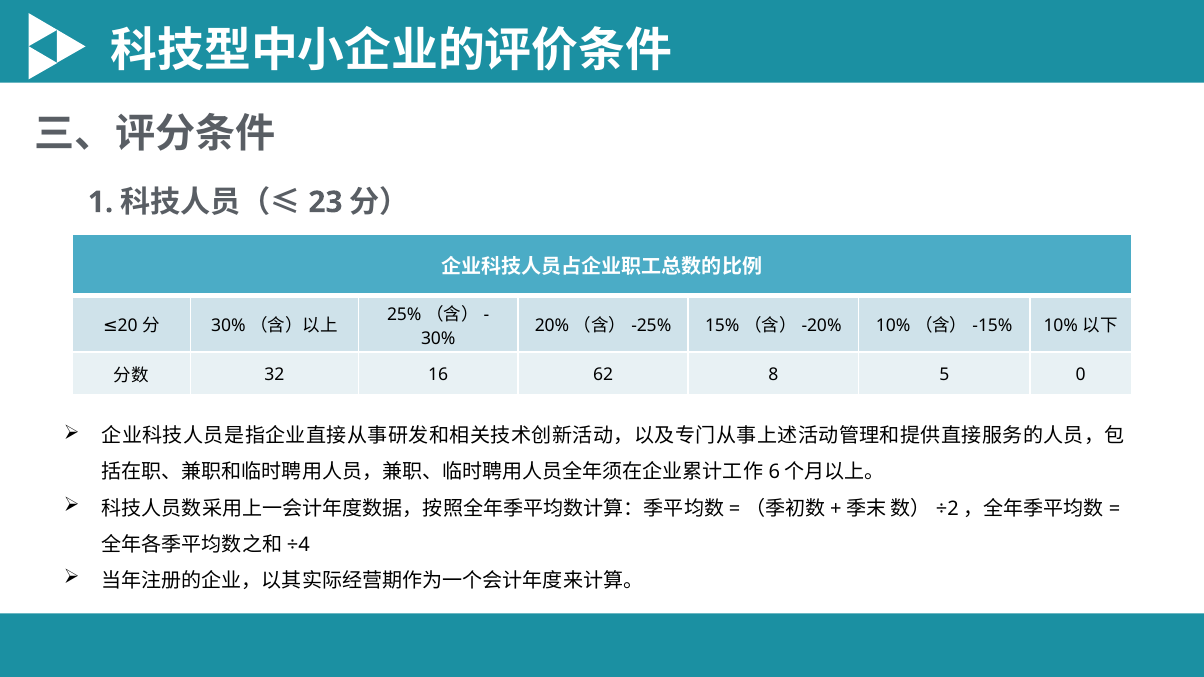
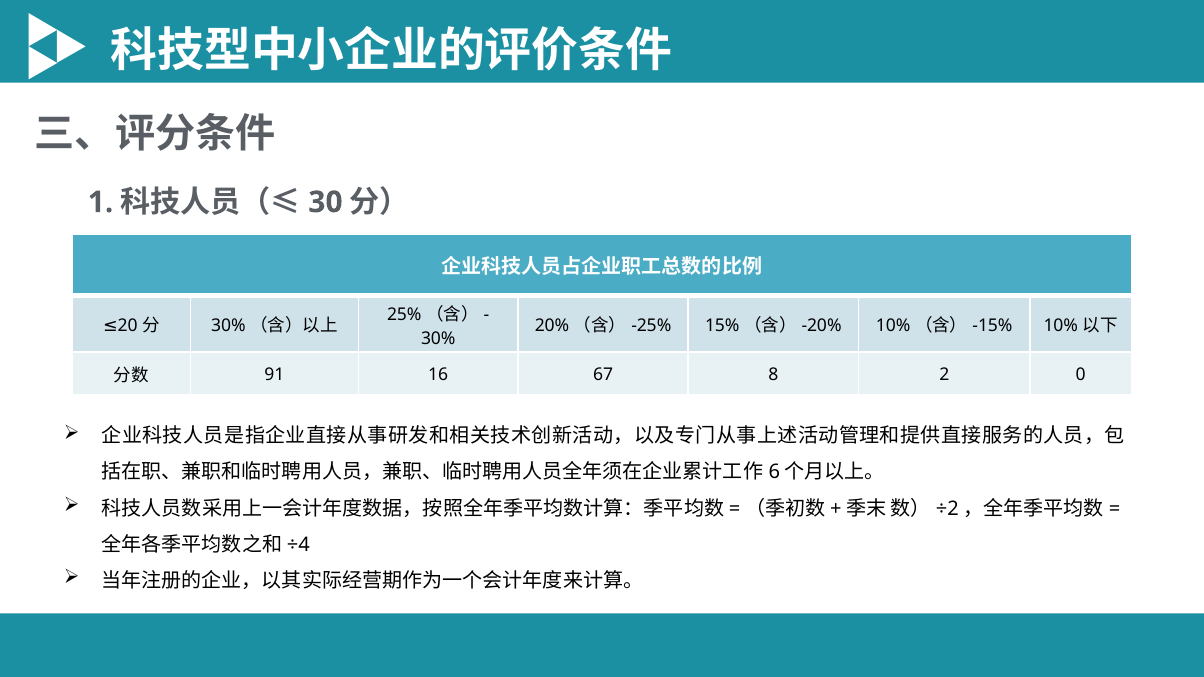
23: 23 -> 30 (325, 202)
32: 32 -> 91 (274, 375)
62: 62 -> 67 (603, 375)
5: 5 -> 2 (944, 375)
